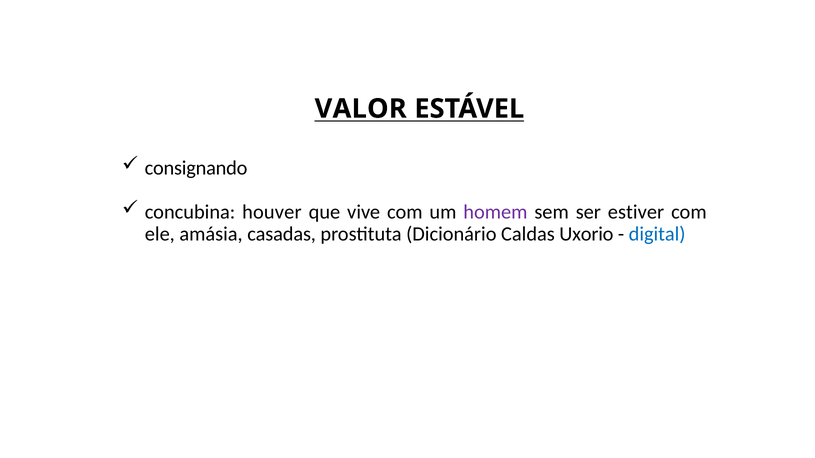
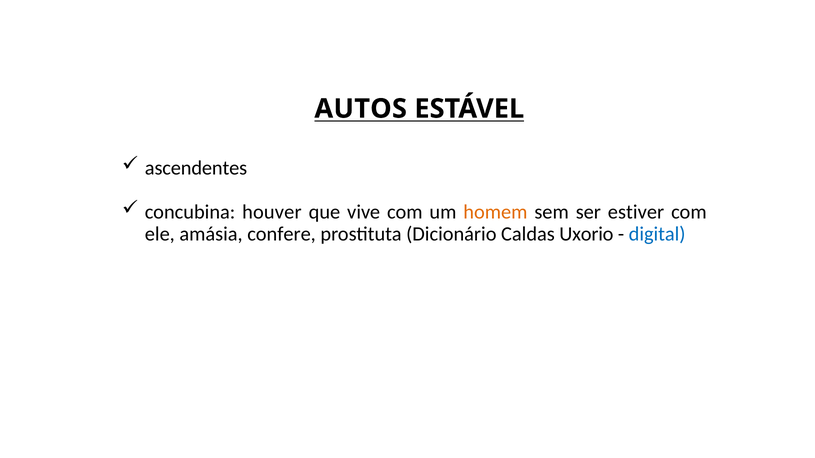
VALOR: VALOR -> AUTOS (361, 109)
consignando: consignando -> ascendentes (196, 168)
homem colour: purple -> orange (495, 212)
casadas: casadas -> confere (282, 234)
